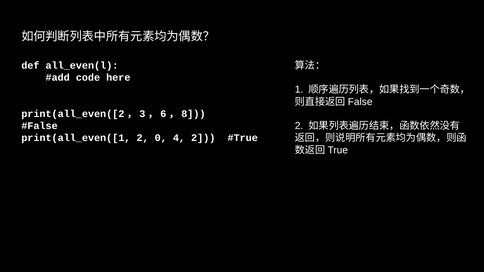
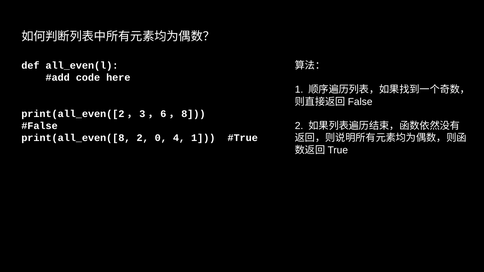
print(all_even([1: print(all_even([1 -> print(all_even([8 (76, 138)
4 2: 2 -> 1 (203, 138)
